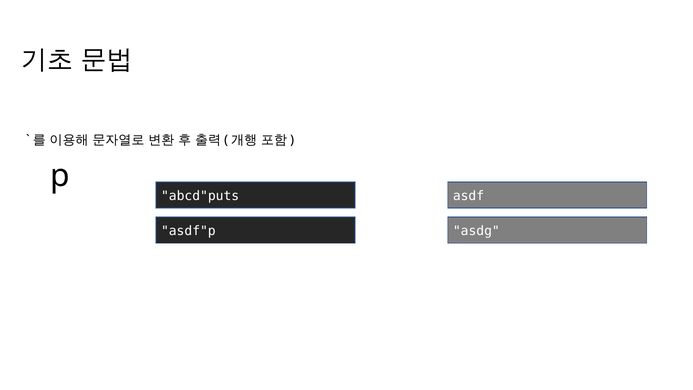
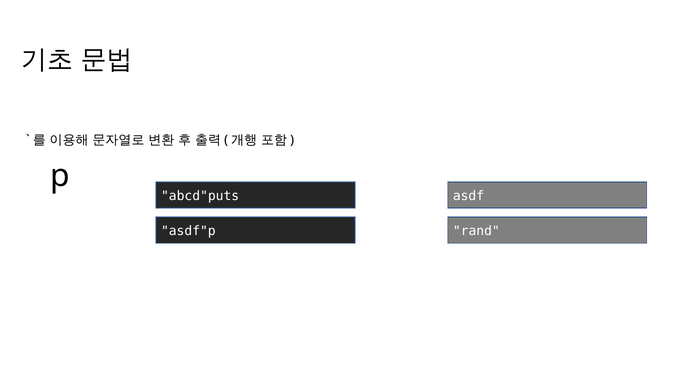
asdg: asdg -> rand (476, 231)
